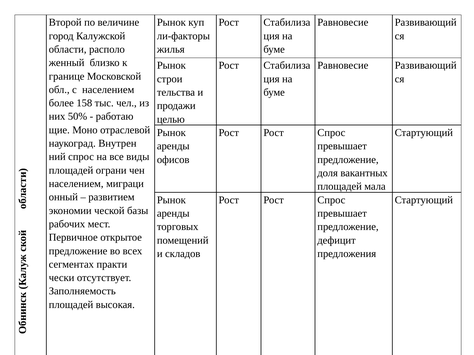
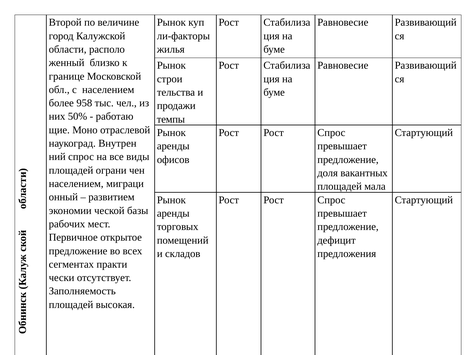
158: 158 -> 958 (84, 103)
целью: целью -> темпы (171, 119)
